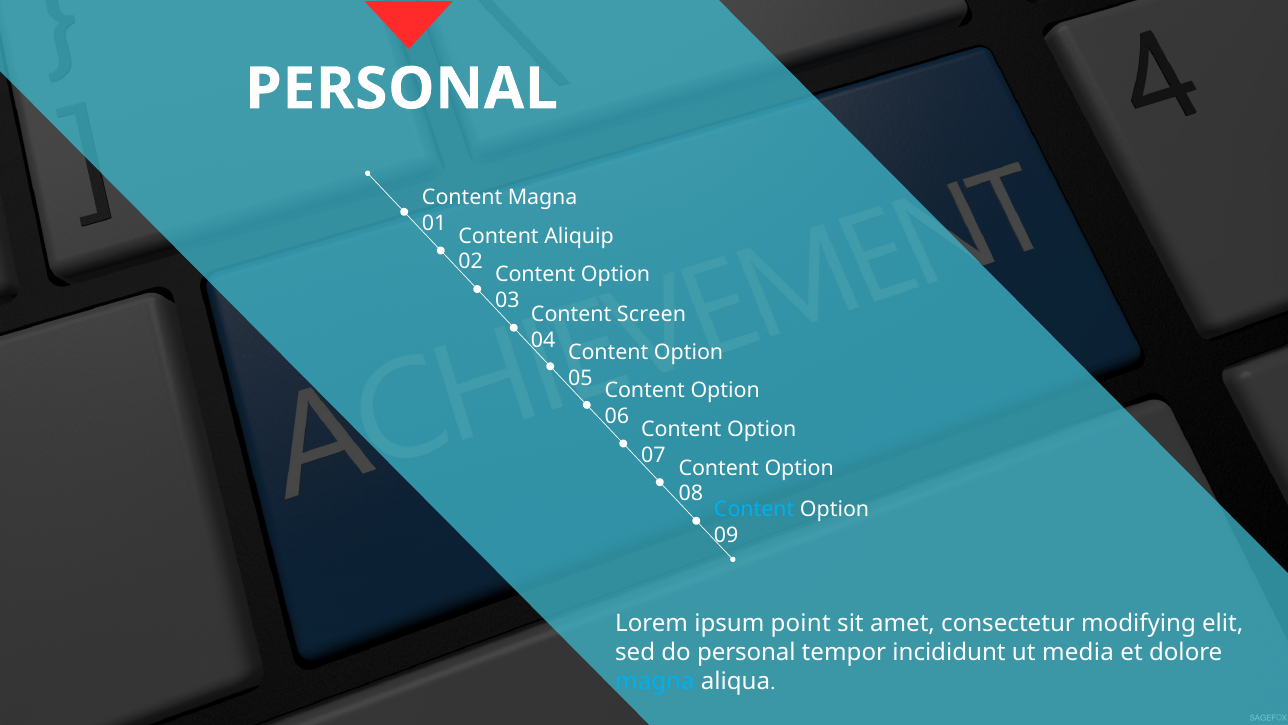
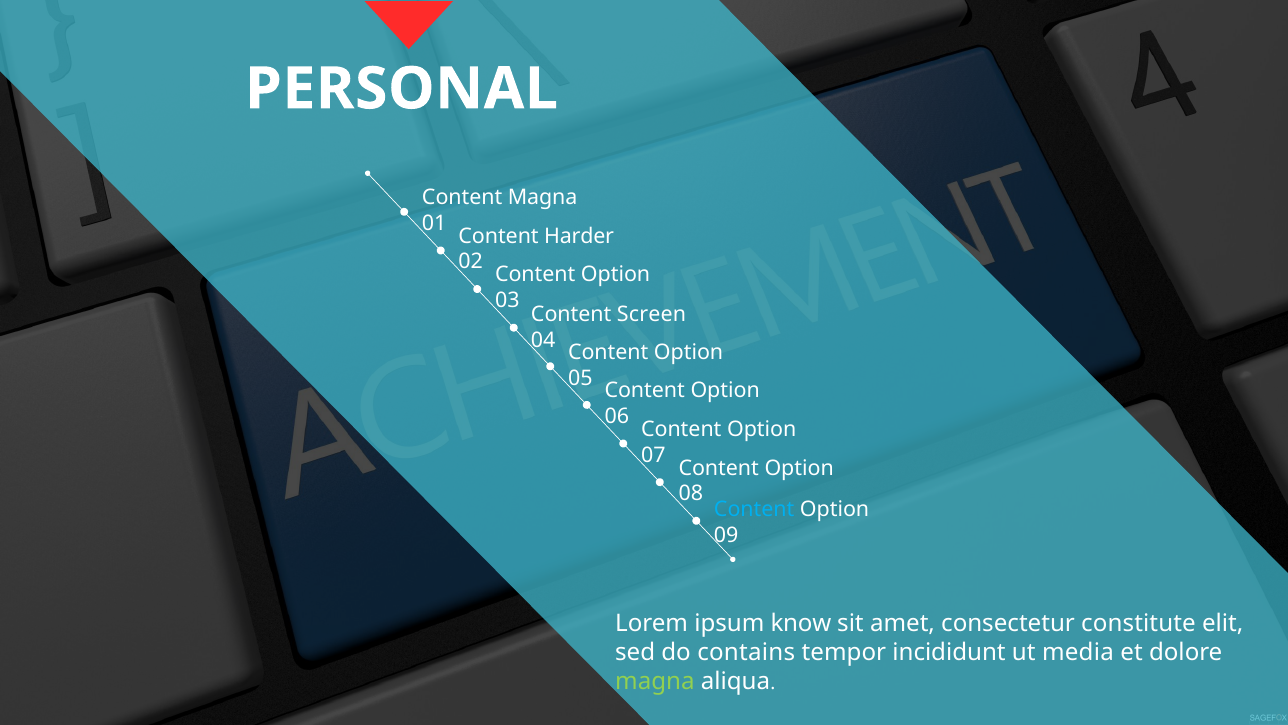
Aliquip: Aliquip -> Harder (579, 236)
point: point -> know (801, 623)
modifying: modifying -> constitute (1138, 623)
do personal: personal -> contains (746, 652)
magna colour: light blue -> light green (655, 681)
